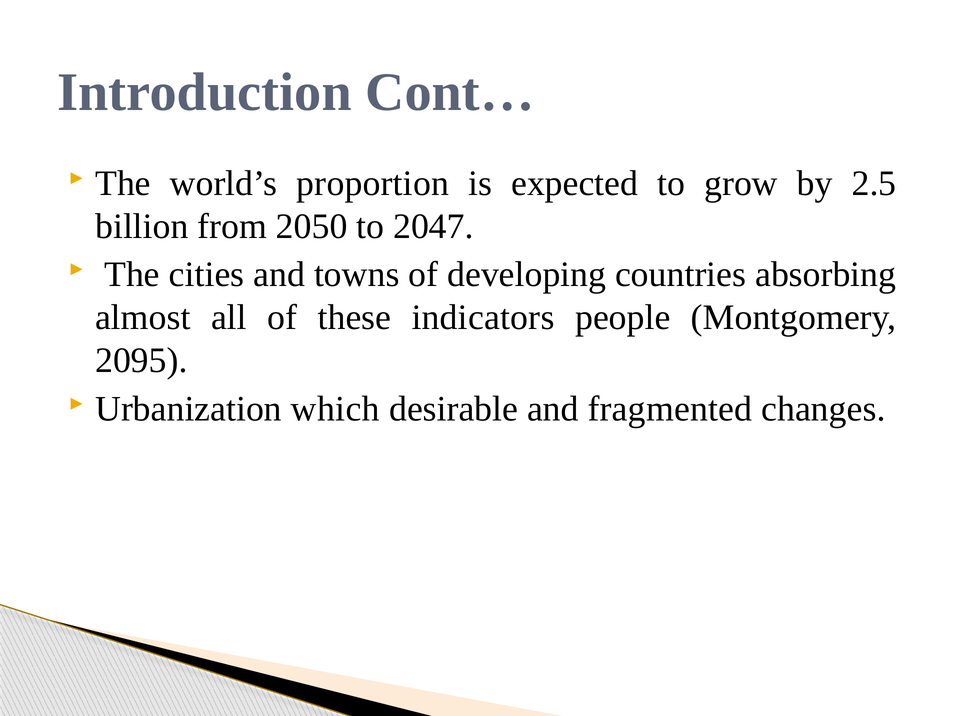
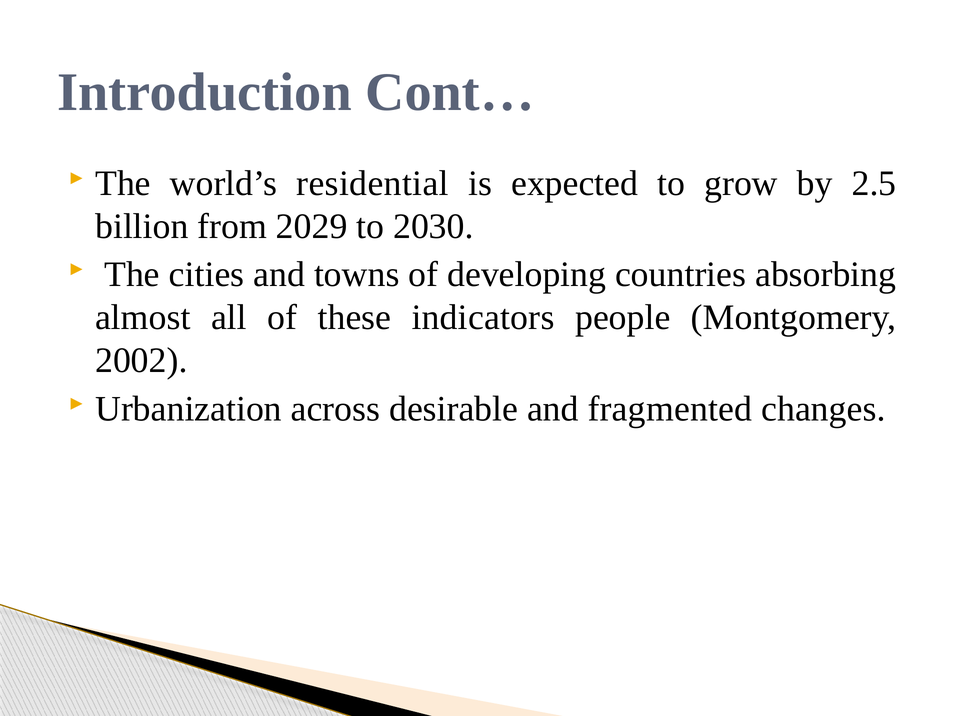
proportion: proportion -> residential (373, 183)
2050: 2050 -> 2029 (312, 226)
2047: 2047 -> 2030 (433, 226)
2095: 2095 -> 2002 (141, 360)
which: which -> across (335, 409)
